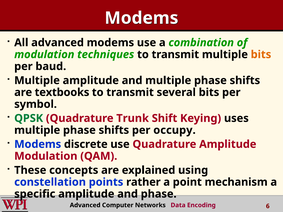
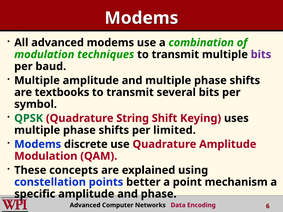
bits colour: orange -> purple (261, 55)
Trunk: Trunk -> String (133, 118)
occupy: occupy -> limited (175, 130)
rather: rather -> better (143, 182)
